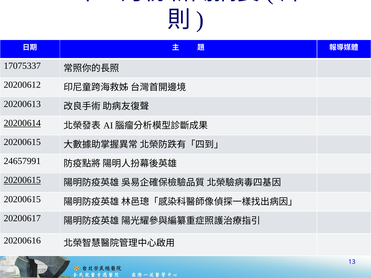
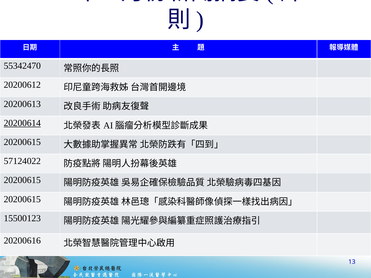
17075337: 17075337 -> 55342470 (22, 66)
24657991: 24657991 -> 57124022 (22, 161)
20200615 underline: present -> none (22, 180)
20200617: 20200617 -> 15500123 (22, 219)
